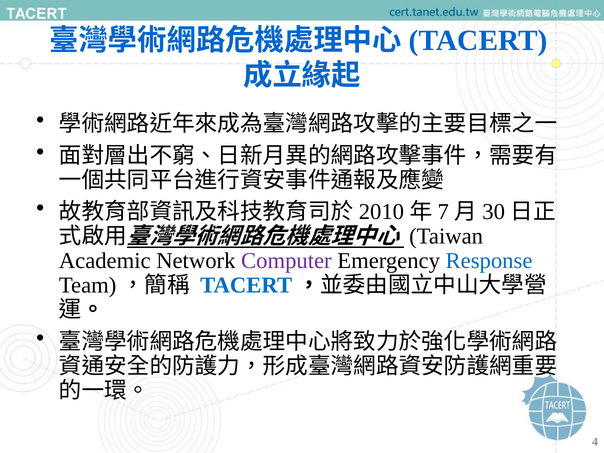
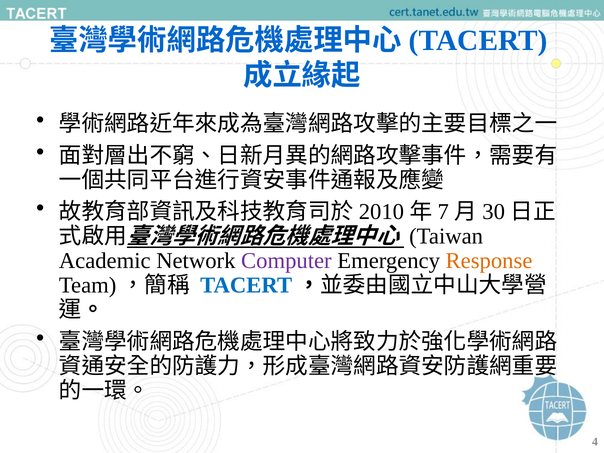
Response colour: blue -> orange (489, 261)
